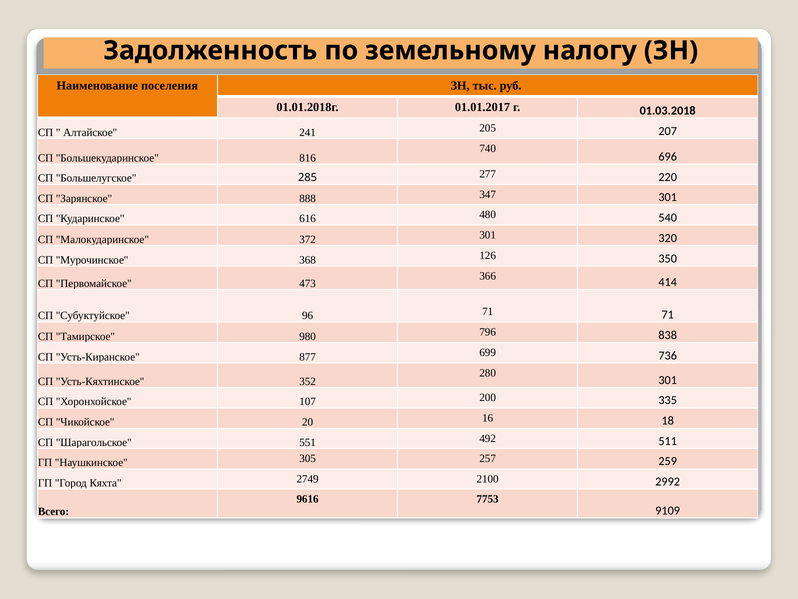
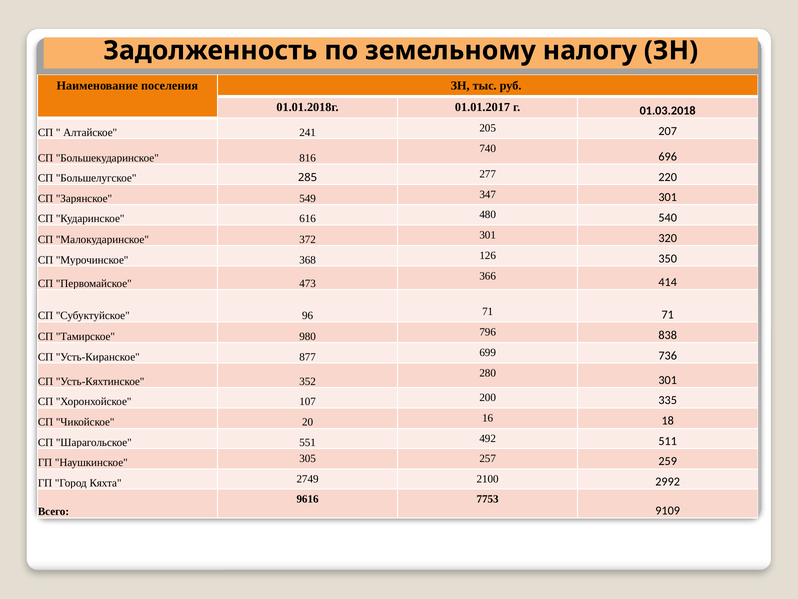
888: 888 -> 549 (308, 198)
